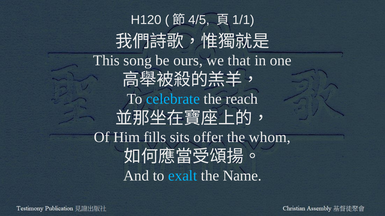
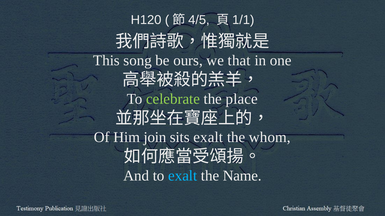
celebrate colour: light blue -> light green (173, 99)
reach: reach -> place (242, 99)
fills: fills -> join (155, 138)
sits offer: offer -> exalt (208, 138)
